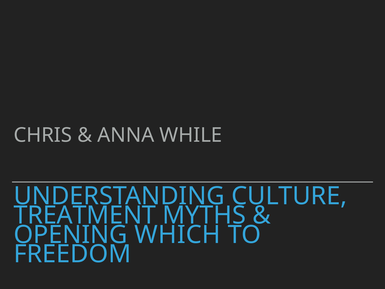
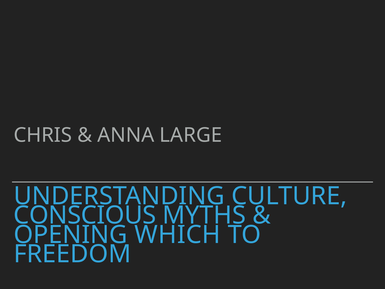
WHILE: WHILE -> LARGE (191, 135)
TREATMENT: TREATMENT -> CONSCIOUS (85, 215)
